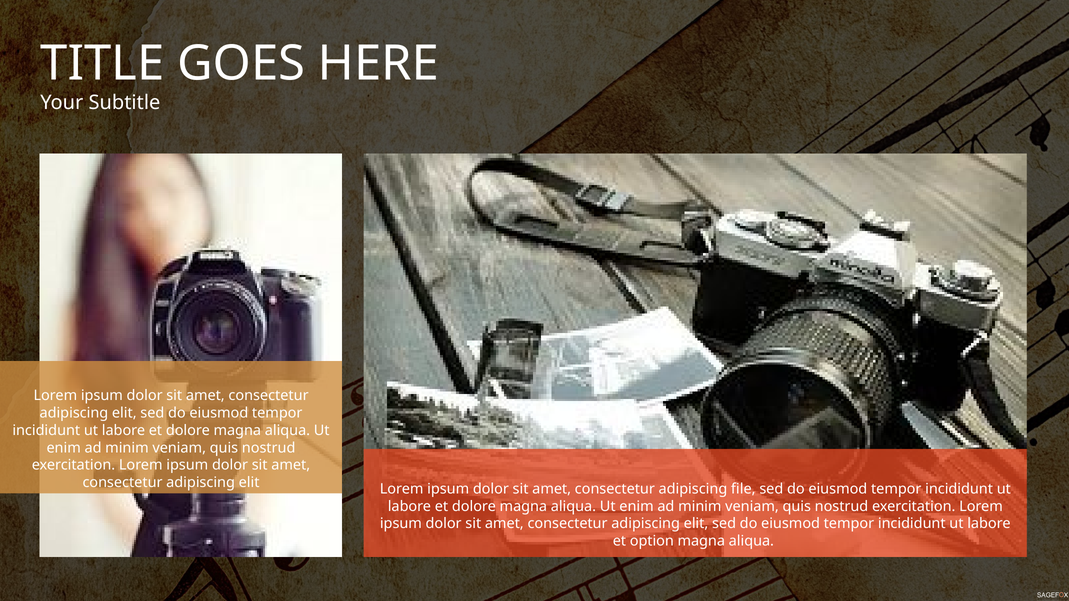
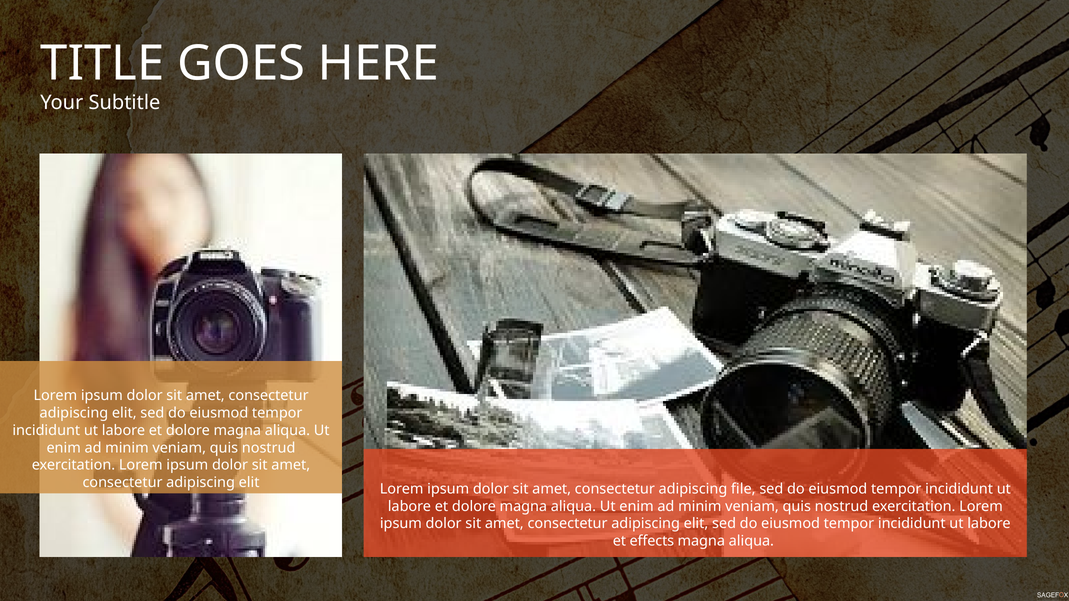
option: option -> effects (652, 541)
